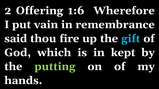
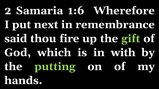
Offering: Offering -> Samaria (39, 11)
vain: vain -> next (46, 25)
gift colour: light blue -> light green (131, 39)
kept: kept -> with (123, 53)
